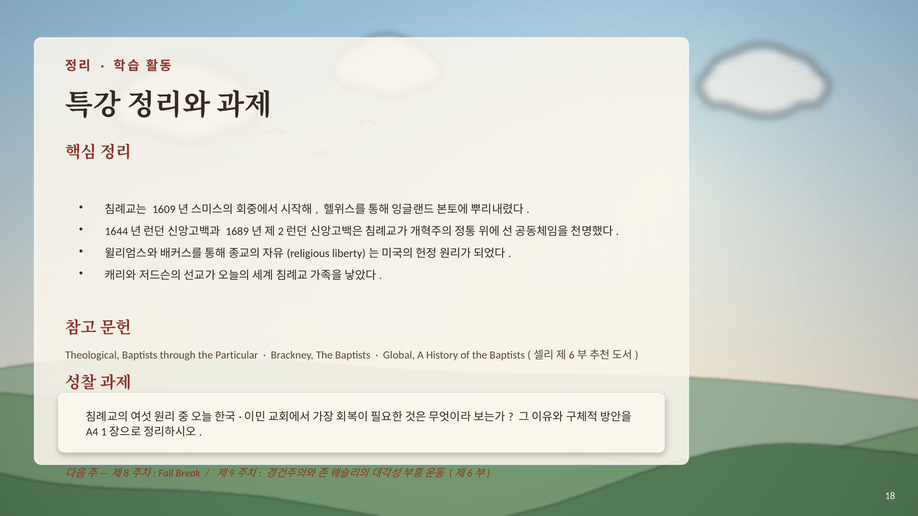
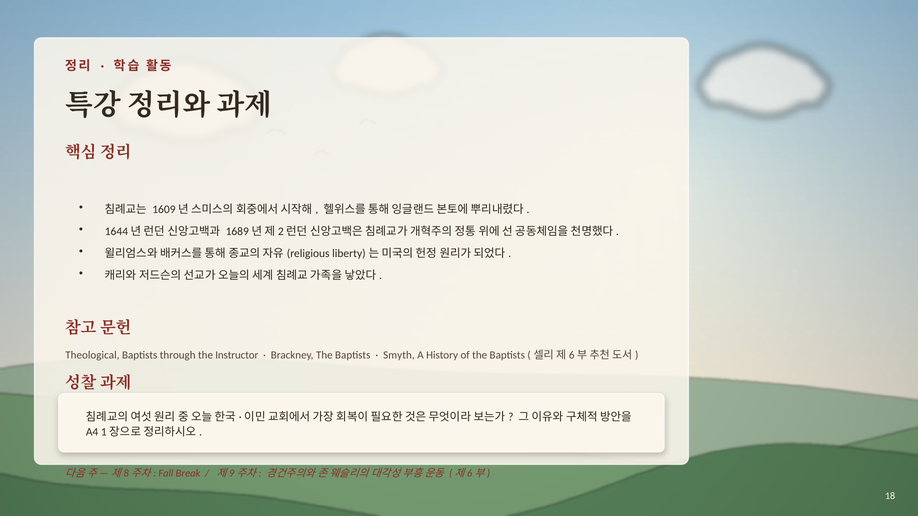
Particular: Particular -> Instructor (237, 355)
Global: Global -> Smyth (399, 355)
